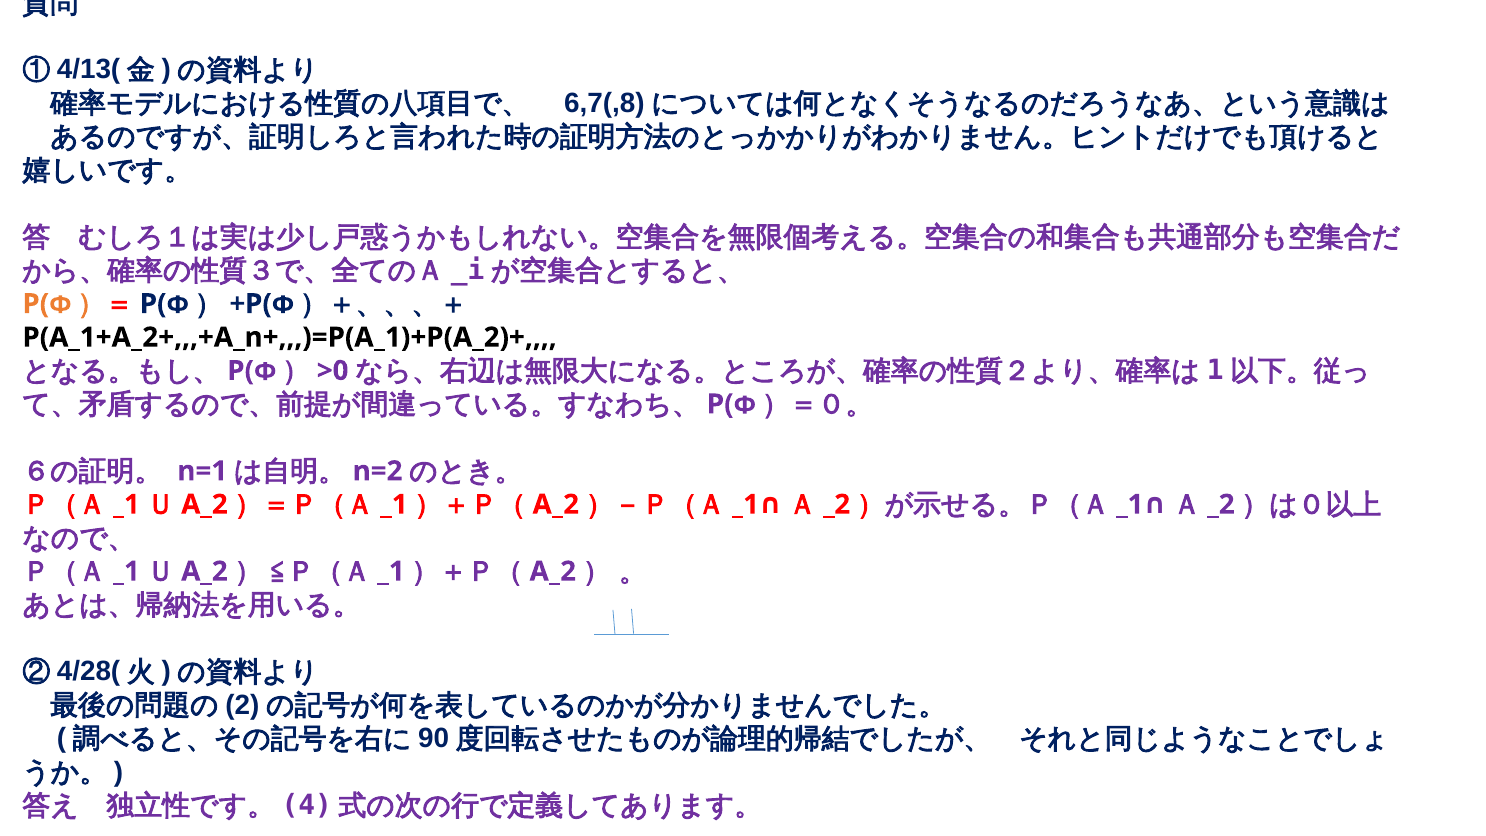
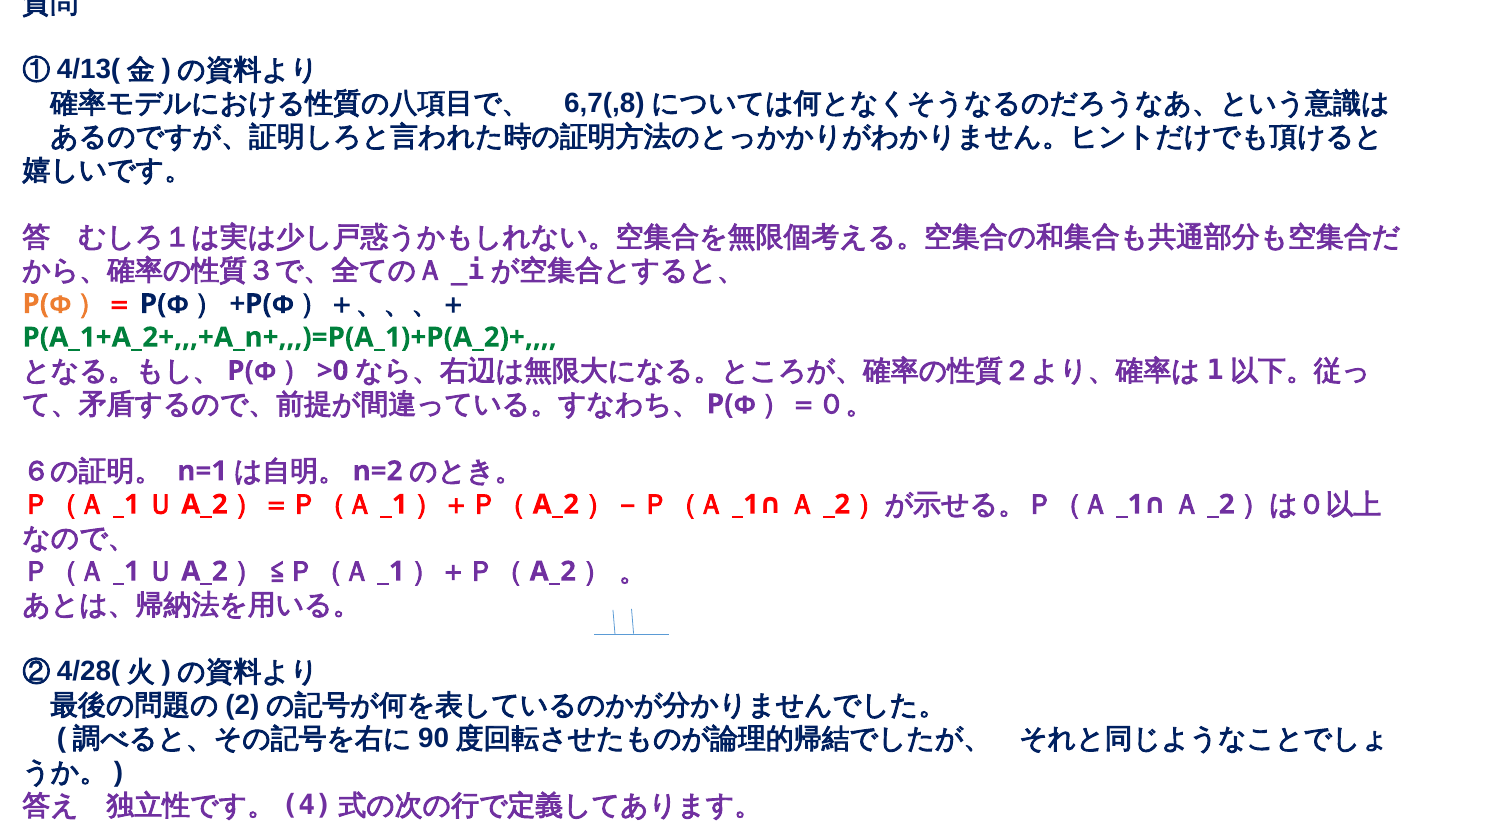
P(A_1+A_2+,,,+A_n+,,,)=P(A_1)+P(A_2)+ colour: black -> green (290, 337)
